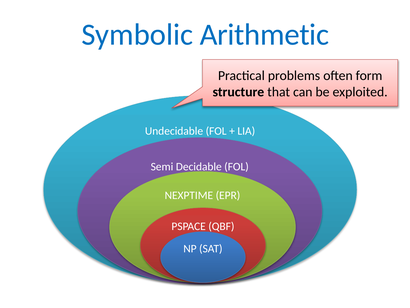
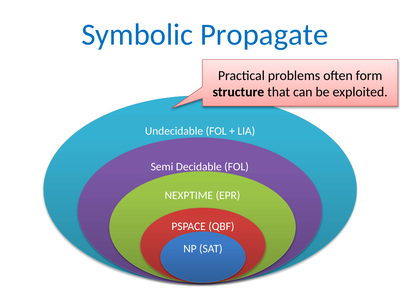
Arithmetic: Arithmetic -> Propagate (264, 35)
